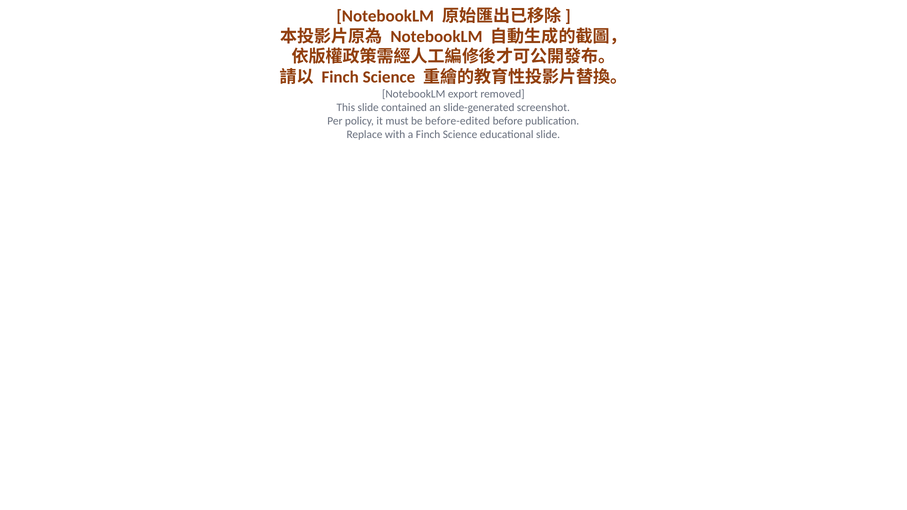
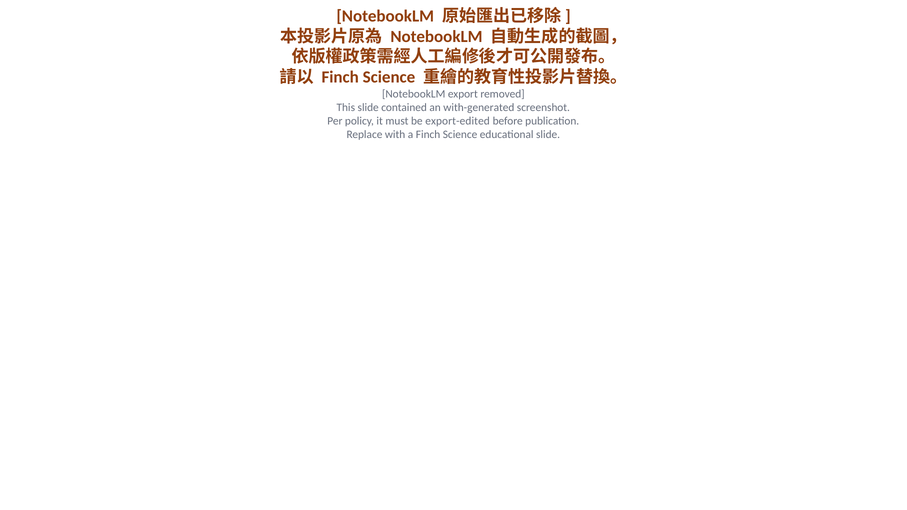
slide-generated: slide-generated -> with-generated (479, 107)
before-edited: before-edited -> export-edited (458, 121)
